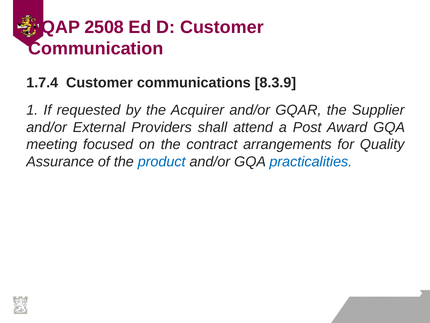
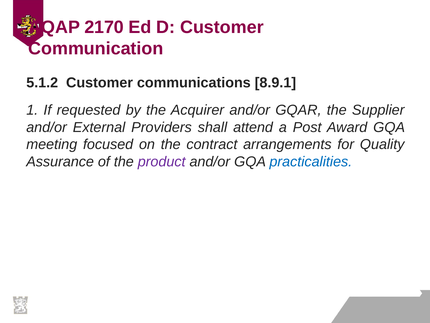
2508: 2508 -> 2170 (104, 27)
1.7.4: 1.7.4 -> 5.1.2 (42, 83)
8.3.9: 8.3.9 -> 8.9.1 (275, 83)
product colour: blue -> purple (162, 162)
